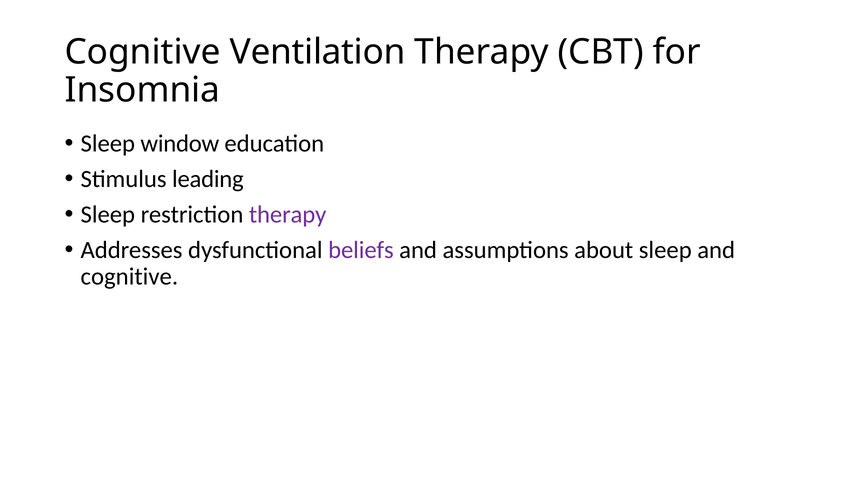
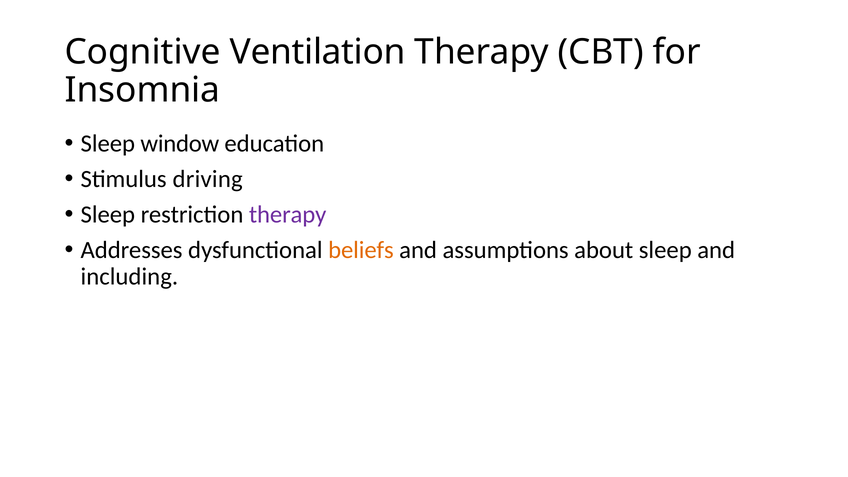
leading: leading -> driving (208, 179)
beliefs colour: purple -> orange (361, 250)
cognitive: cognitive -> including (129, 277)
